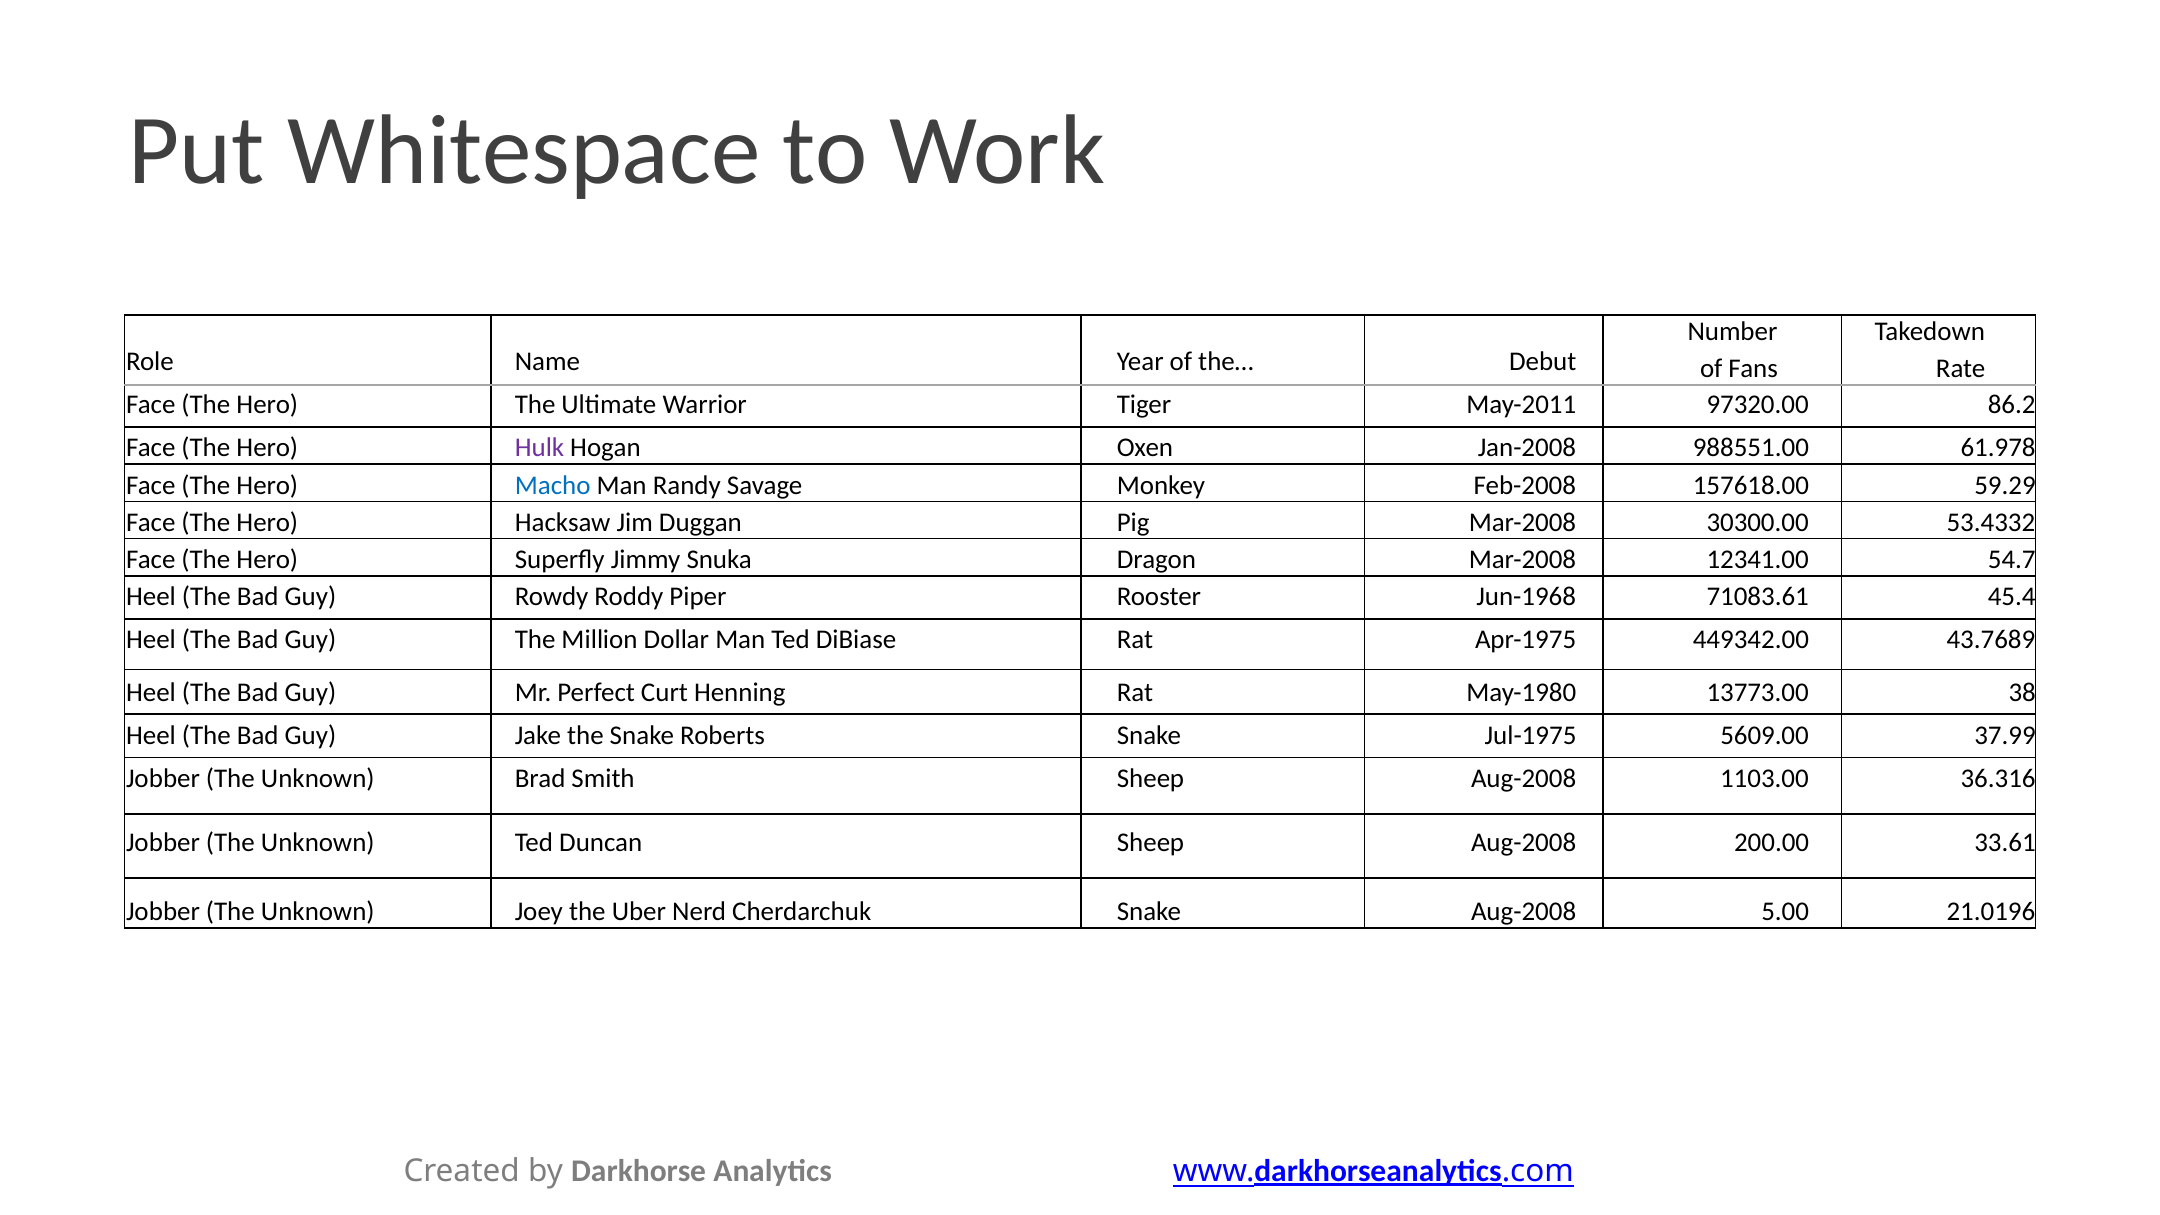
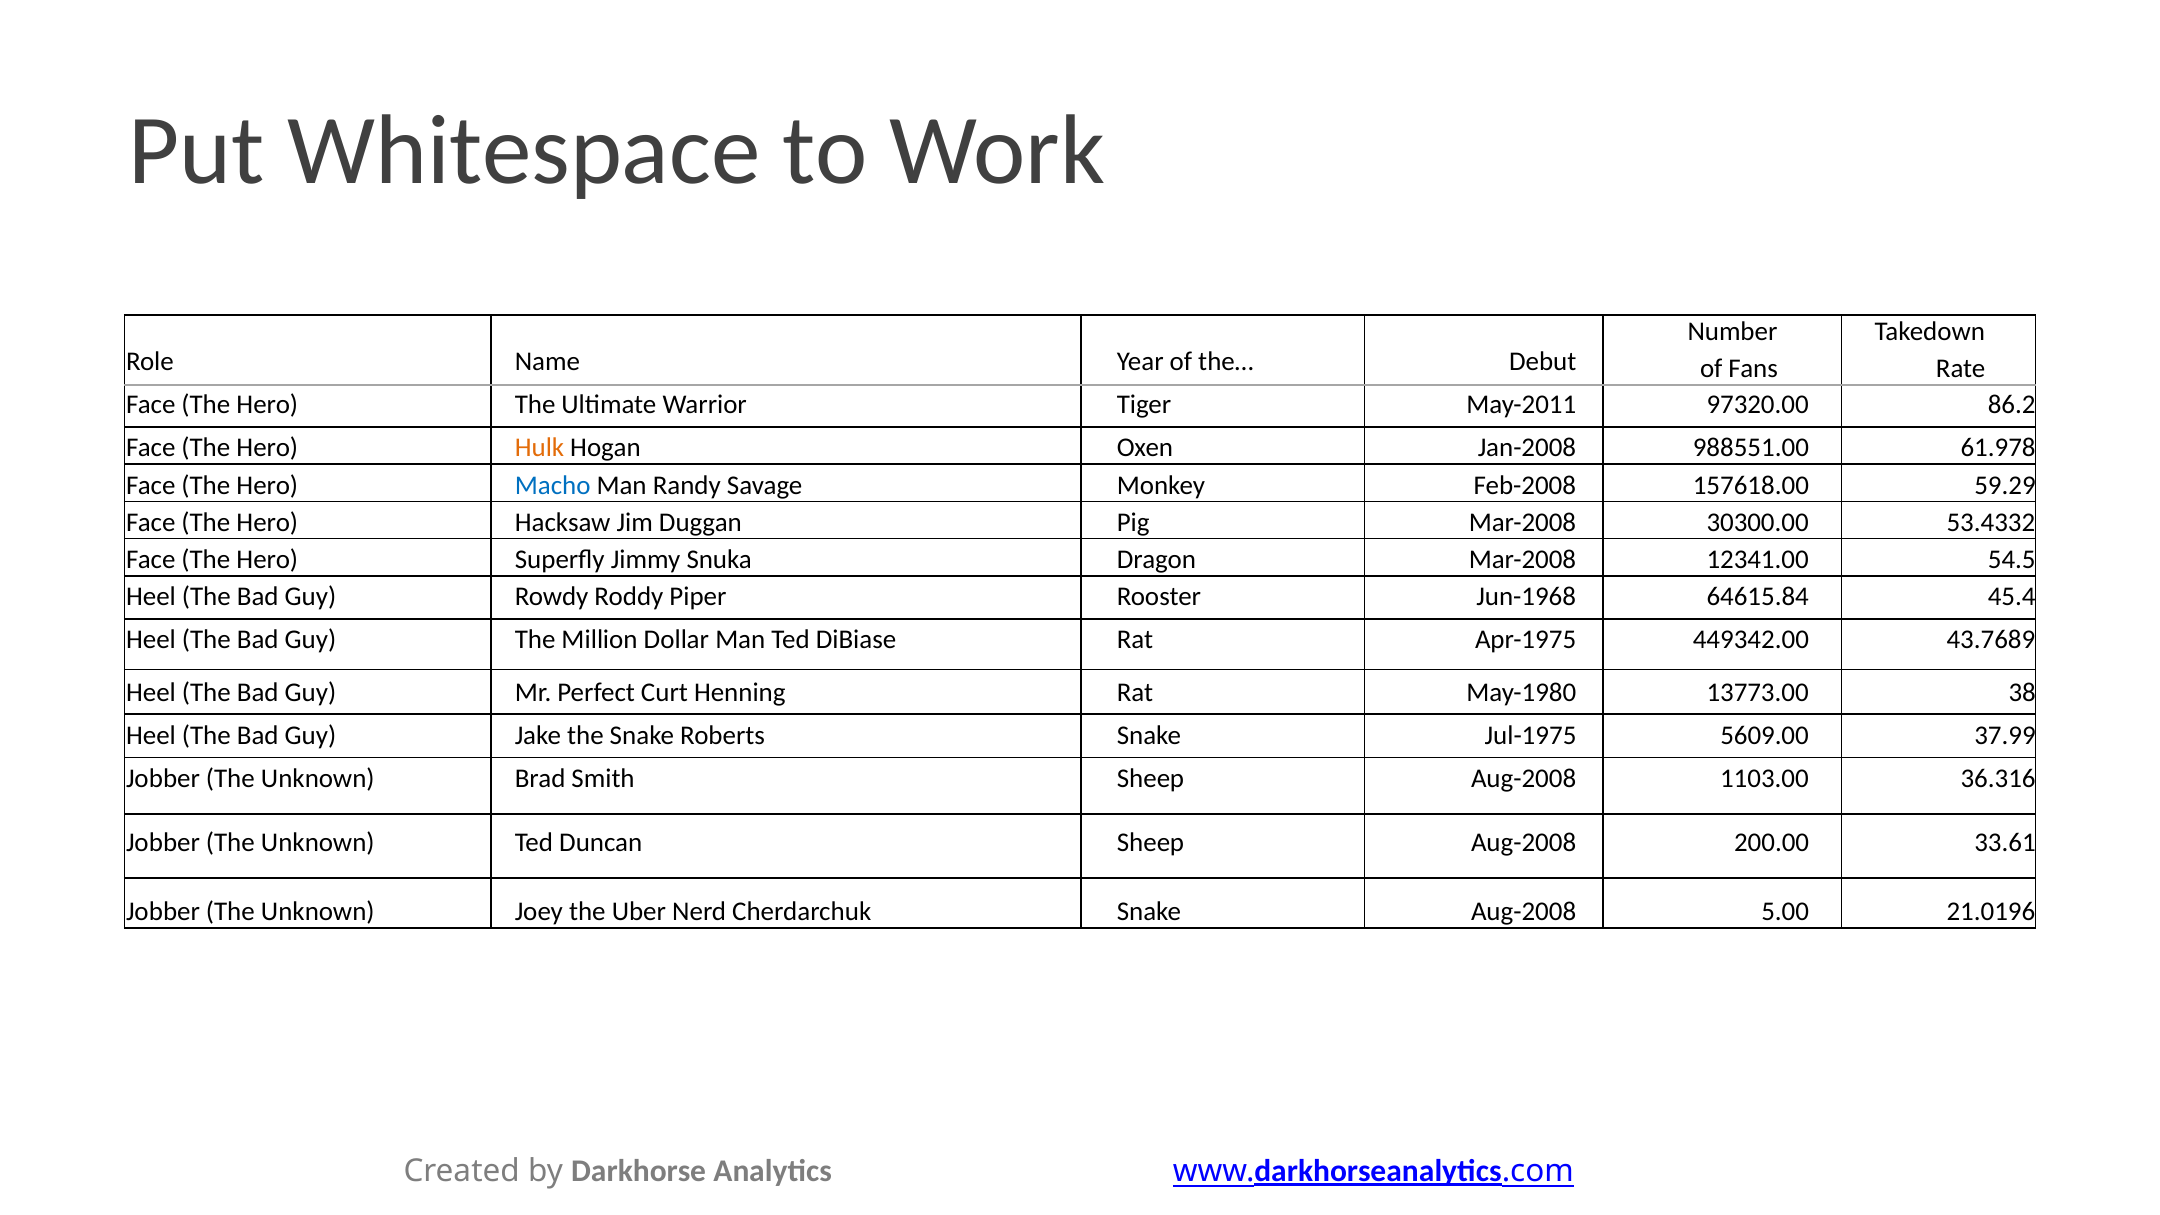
Hulk colour: purple -> orange (540, 448)
54.7: 54.7 -> 54.5 (2012, 560)
71083.61: 71083.61 -> 64615.84 (1758, 597)
